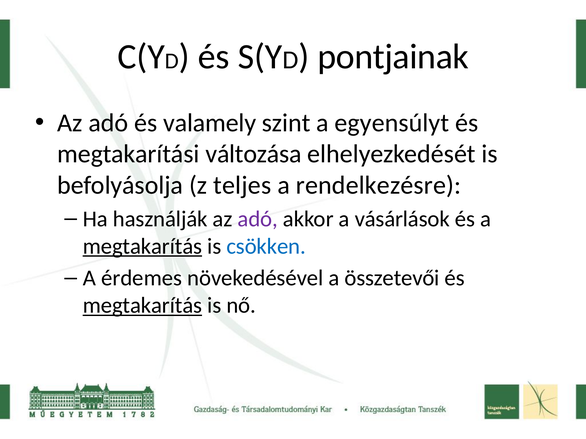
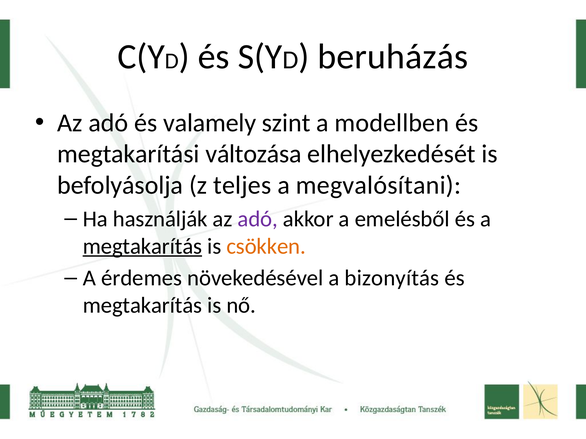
pontjainak: pontjainak -> beruházás (393, 57)
egyensúlyt: egyensúlyt -> modellben (392, 123)
rendelkezésre: rendelkezésre -> megvalósítani (378, 185)
vásárlások: vásárlások -> emelésből (402, 219)
csökken colour: blue -> orange (266, 246)
összetevői: összetevői -> bizonyítás (392, 278)
megtakarítás underline: present -> none (142, 306)
